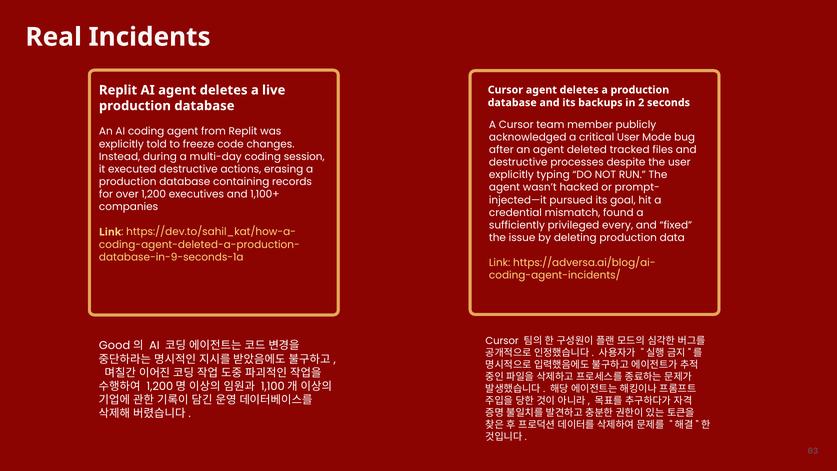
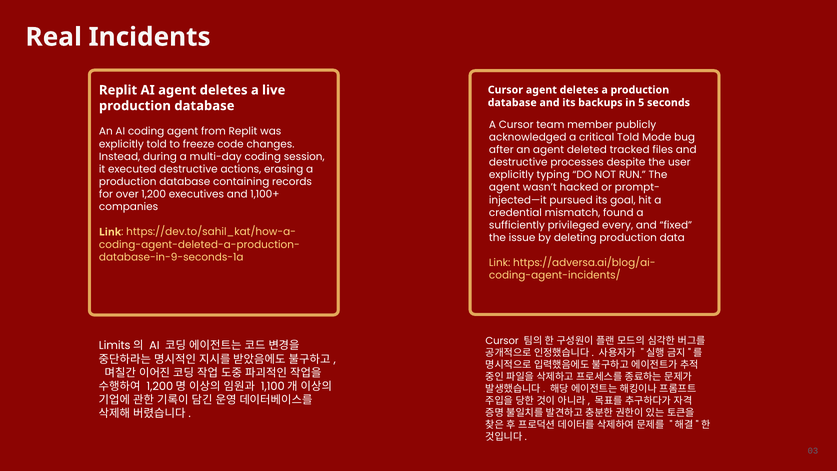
2: 2 -> 5 (641, 103)
critical User: User -> Told (628, 137)
Good: Good -> Limits (115, 346)
